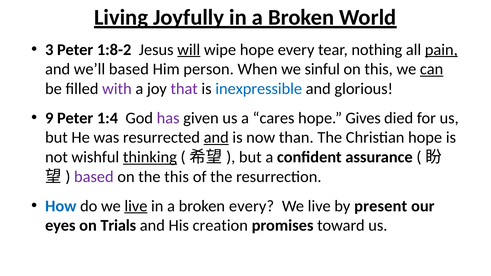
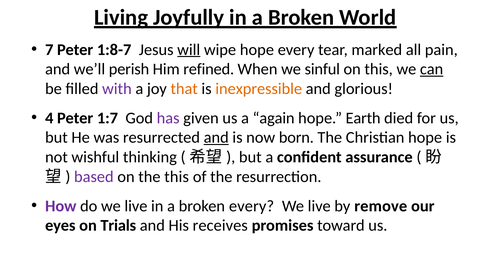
3: 3 -> 7 (49, 50)
1:8-2: 1:8-2 -> 1:8-7 (114, 50)
nothing: nothing -> marked (377, 50)
pain underline: present -> none (441, 50)
we’ll based: based -> perish (129, 69)
person: person -> refined (209, 69)
that colour: purple -> orange (184, 89)
inexpressible colour: blue -> orange (259, 89)
9: 9 -> 4 (49, 118)
1:4: 1:4 -> 1:7 (107, 118)
cares: cares -> again (274, 118)
Gives: Gives -> Earth (363, 118)
than: than -> born (296, 138)
thinking underline: present -> none (150, 157)
How colour: blue -> purple (61, 206)
live underline: present -> none (136, 206)
present: present -> remove (381, 206)
creation: creation -> receives (220, 226)
